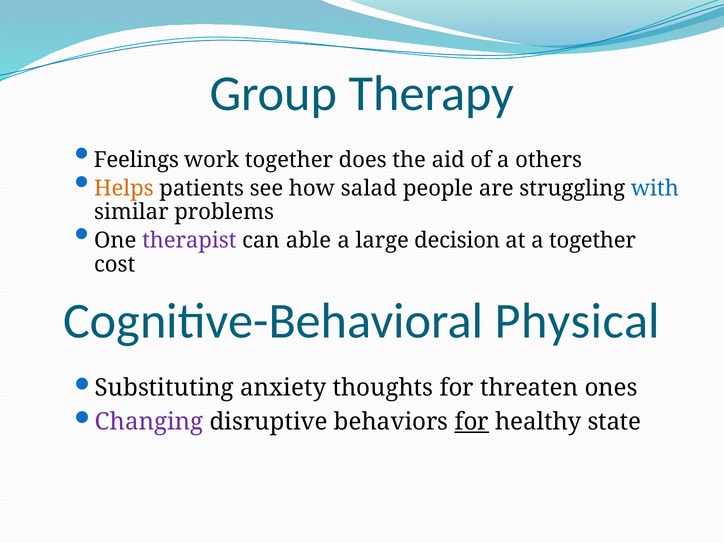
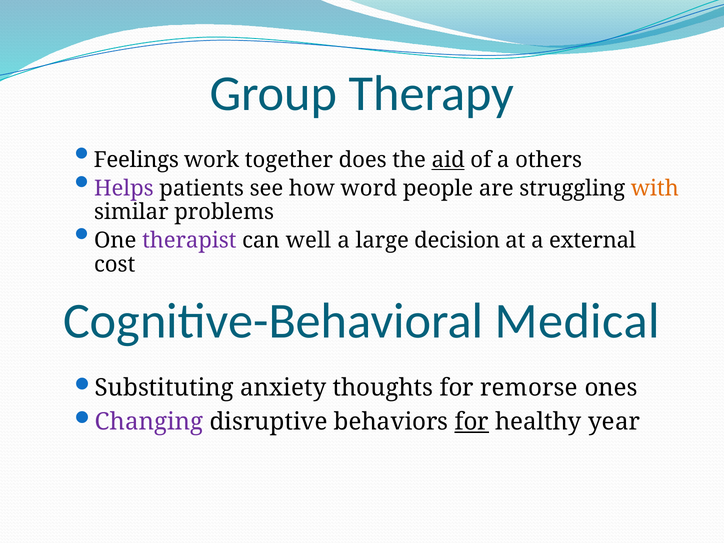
aid underline: none -> present (448, 160)
Helps colour: orange -> purple (124, 188)
salad: salad -> word (369, 188)
with colour: blue -> orange (655, 188)
able: able -> well (308, 240)
a together: together -> external (592, 240)
Physical: Physical -> Medical (577, 321)
threaten: threaten -> remorse (529, 388)
state: state -> year (614, 422)
